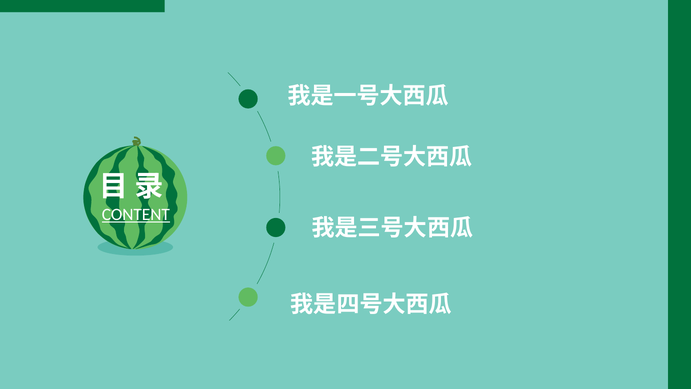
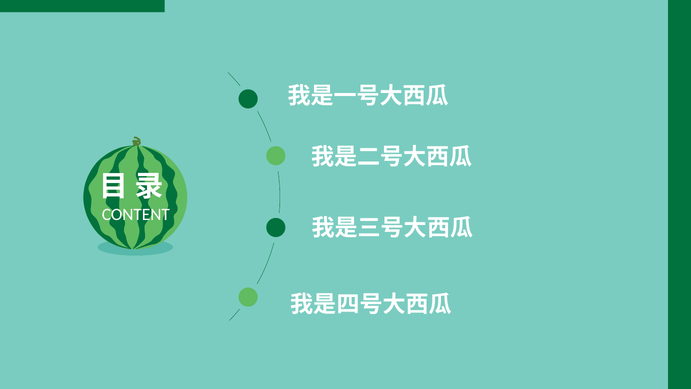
CONTENT underline: present -> none (136, 214)
